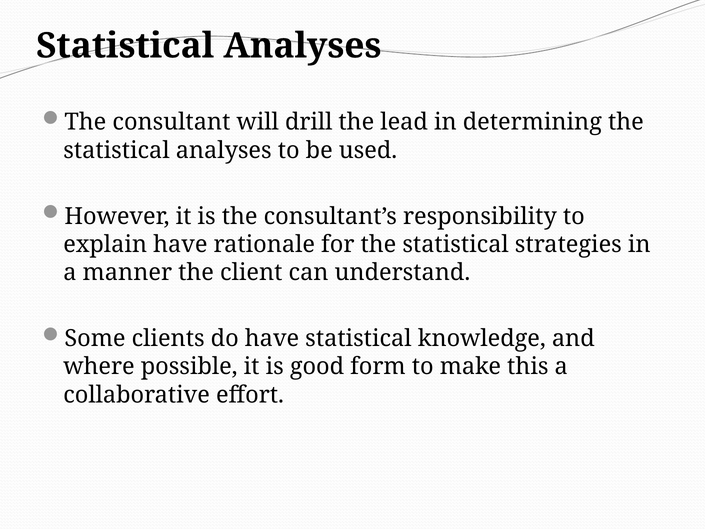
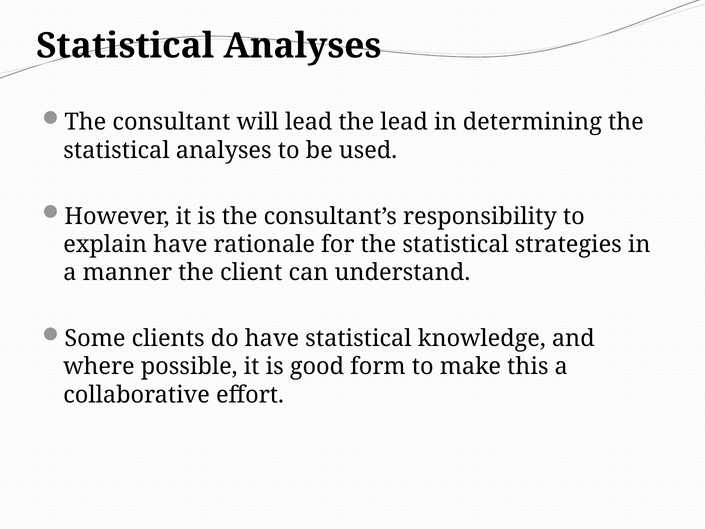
will drill: drill -> lead (309, 122)
